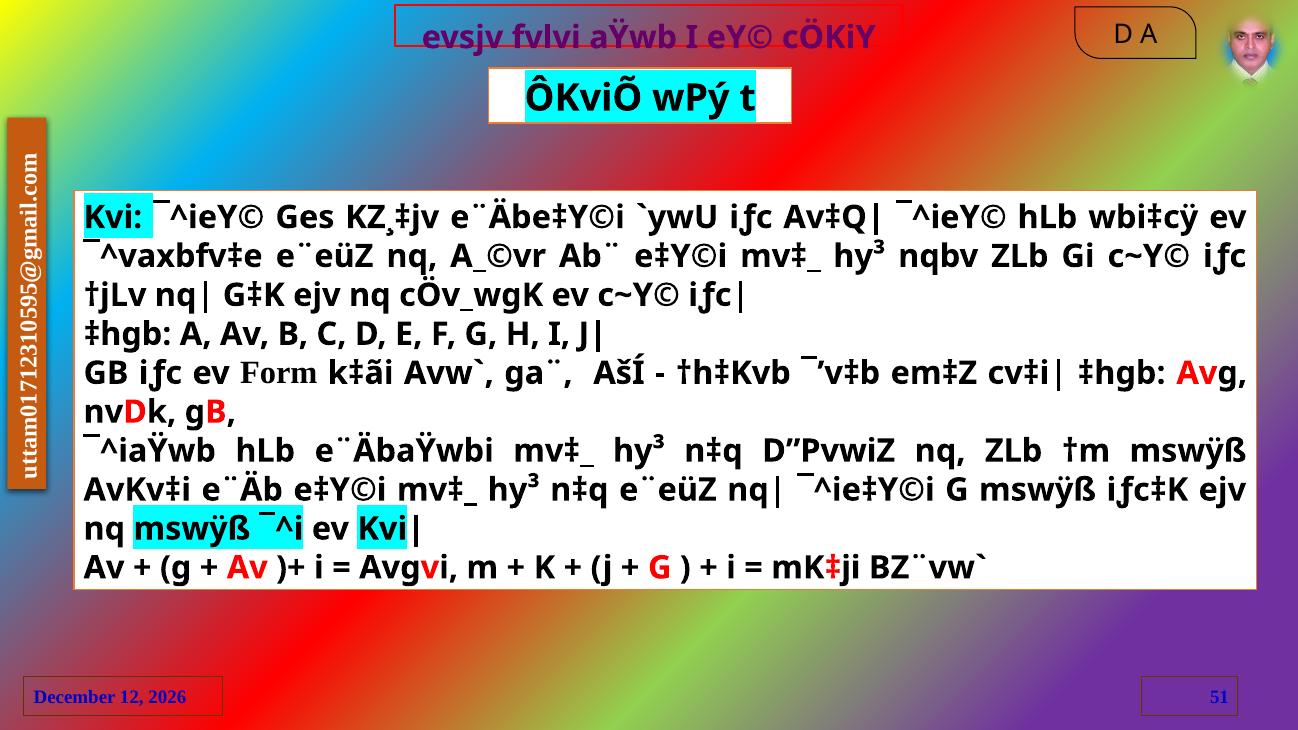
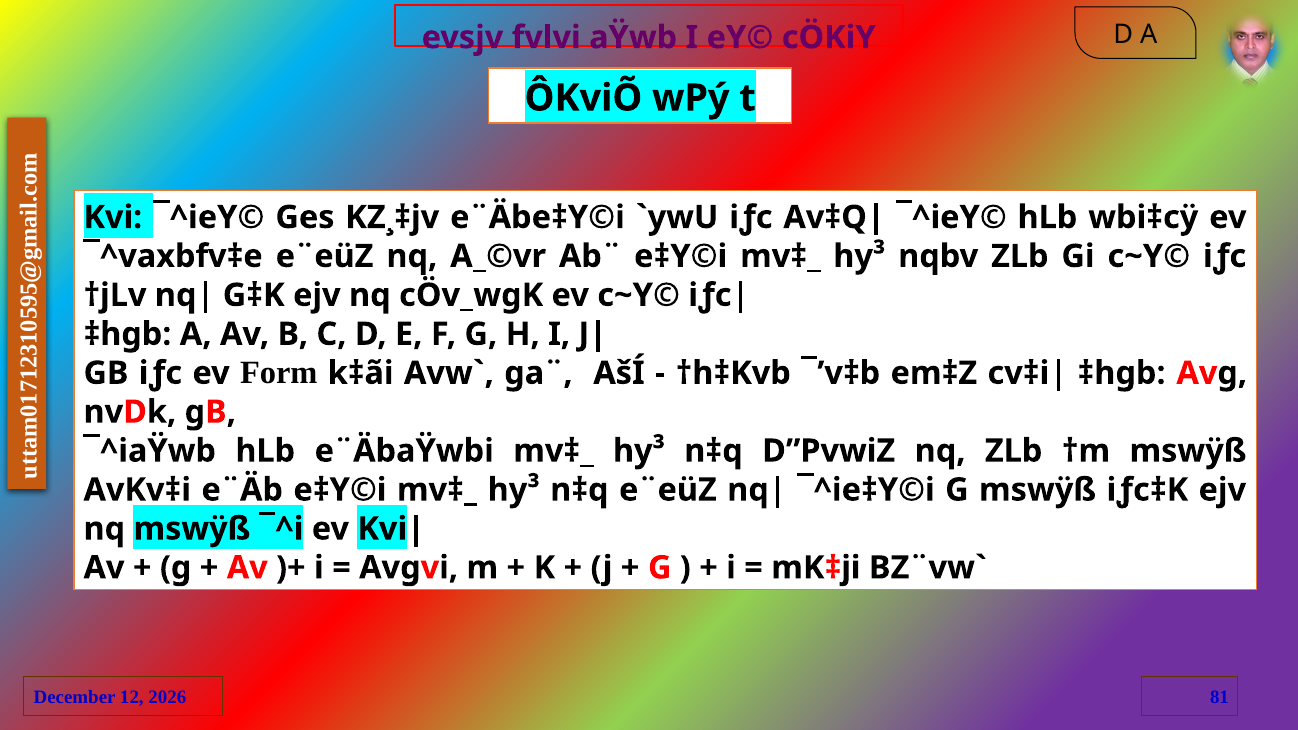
51: 51 -> 81 (1219, 697)
